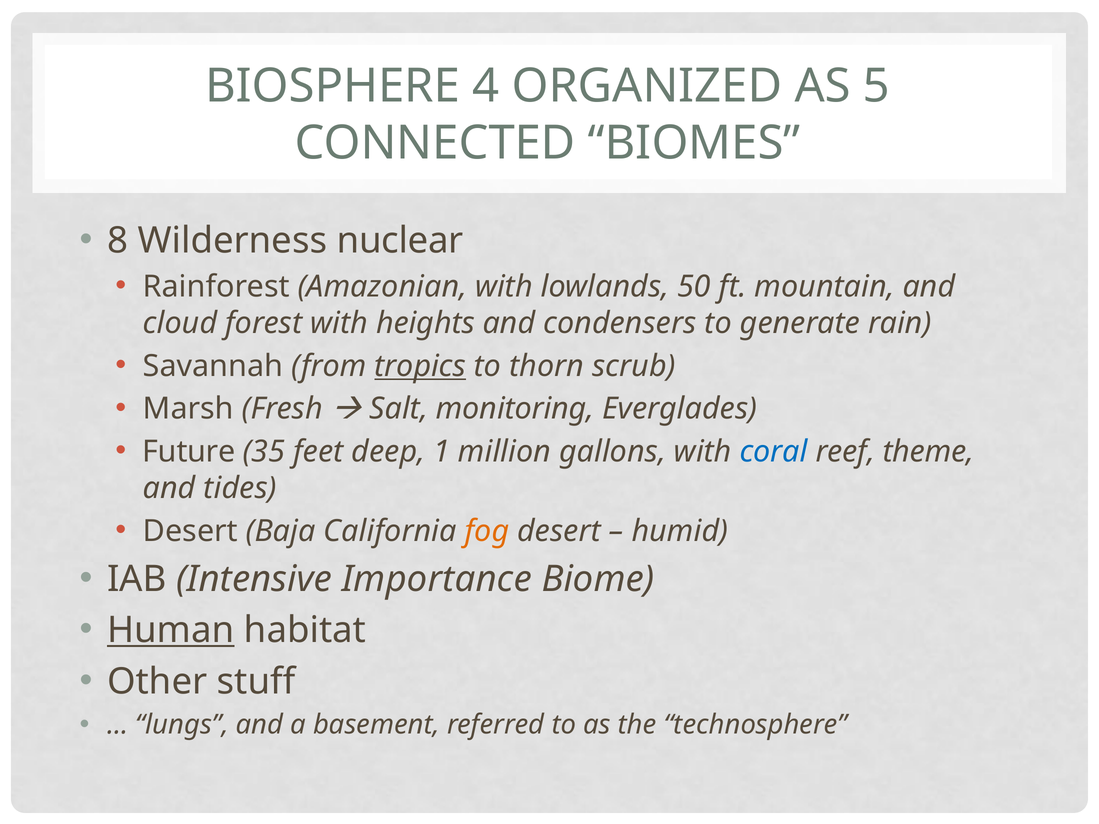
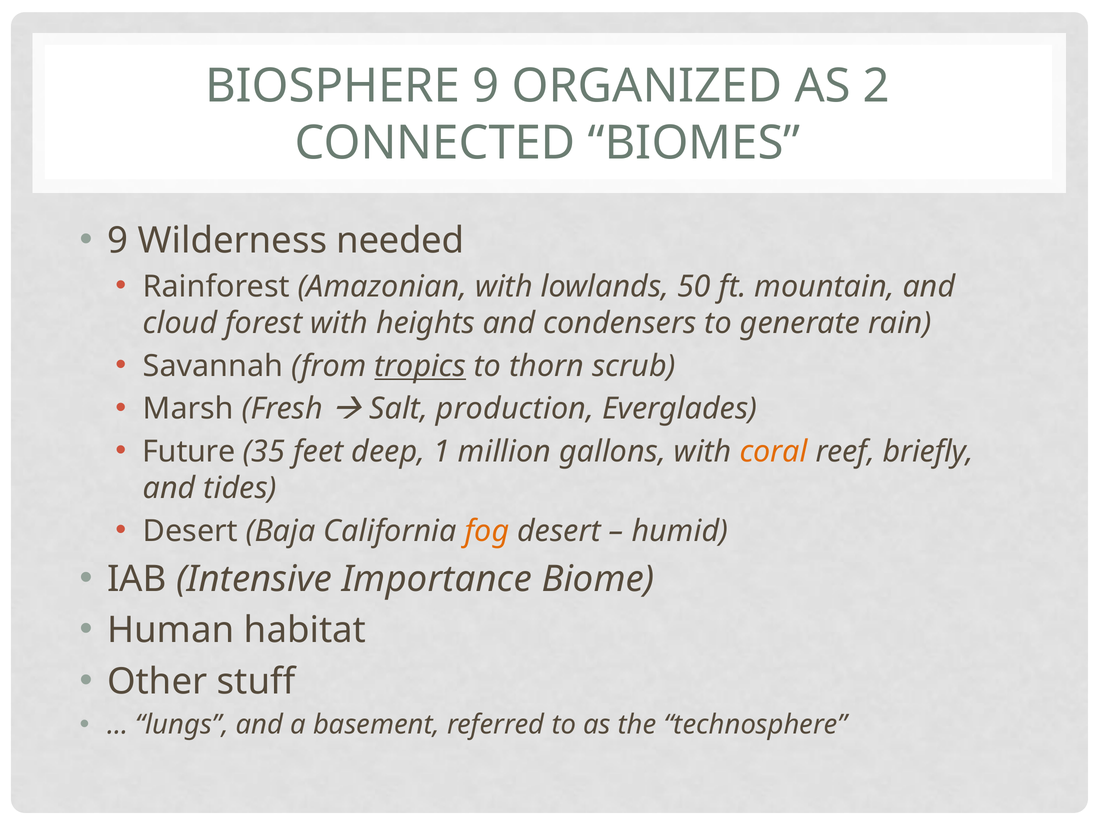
BIOSPHERE 4: 4 -> 9 (486, 86)
5: 5 -> 2 (876, 86)
8: 8 -> 9 (118, 241)
nuclear: nuclear -> needed (400, 241)
monitoring: monitoring -> production (515, 409)
coral colour: blue -> orange (774, 452)
theme: theme -> briefly (928, 452)
Human underline: present -> none (171, 631)
